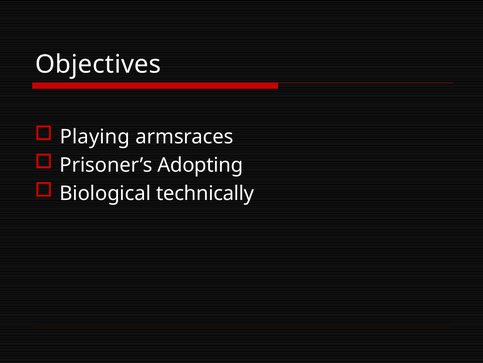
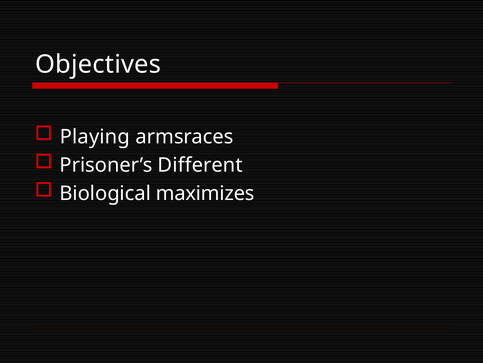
Adopting: Adopting -> Different (200, 165)
technically: technically -> maximizes (205, 193)
